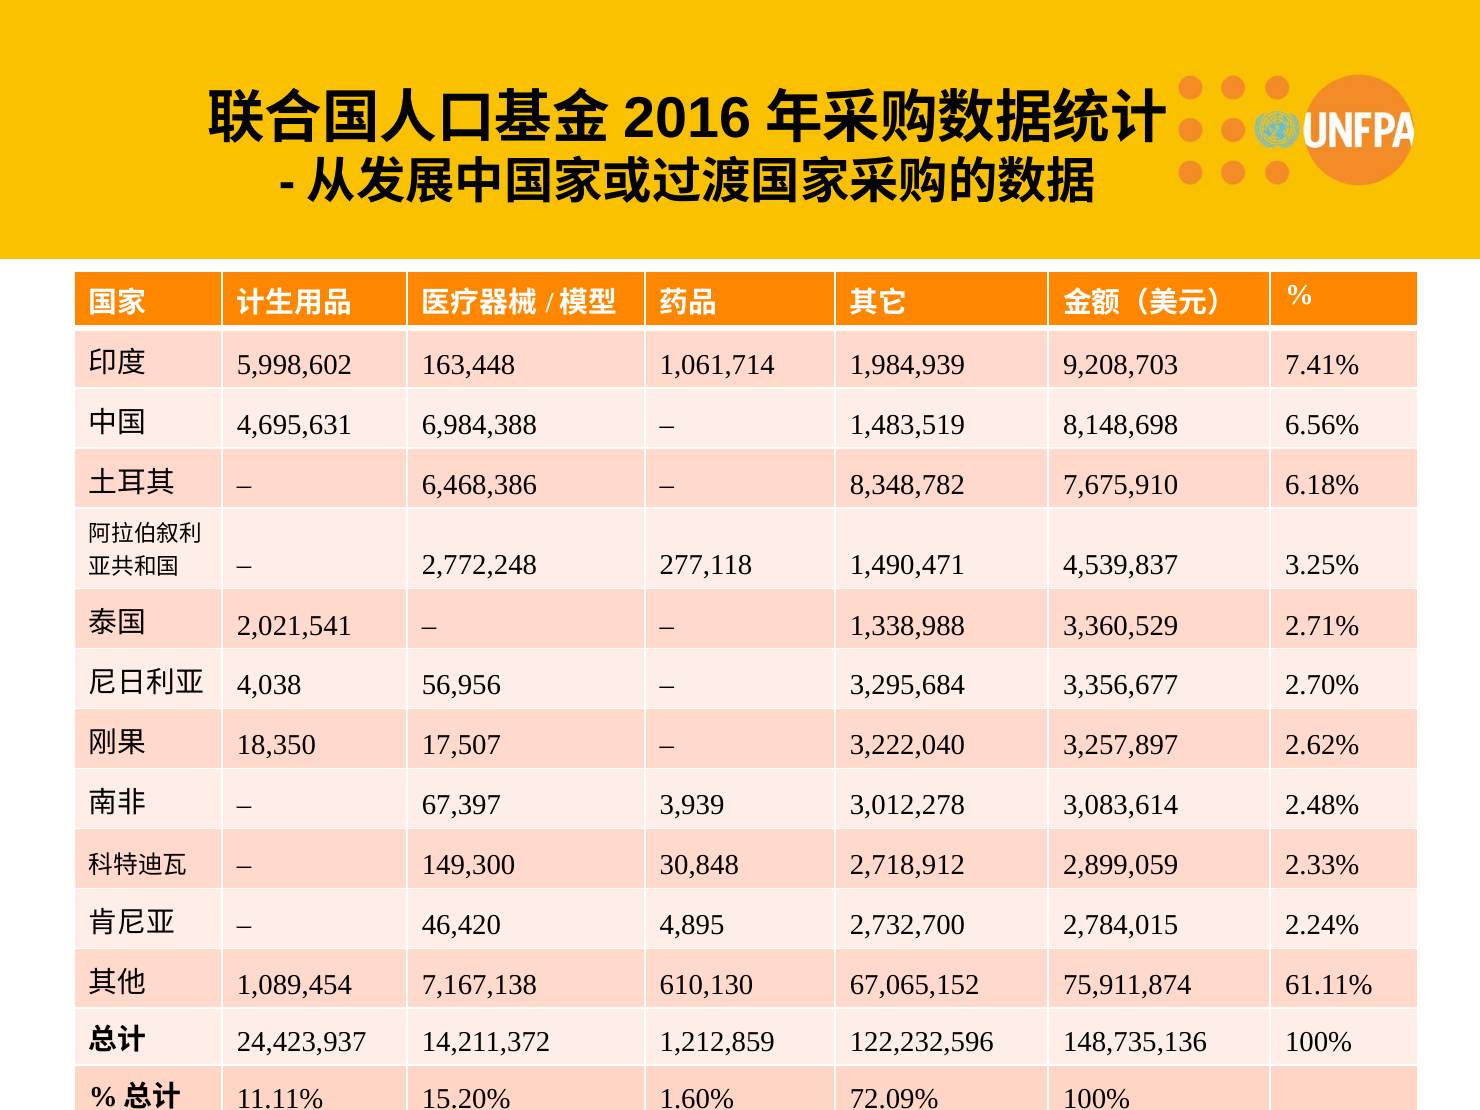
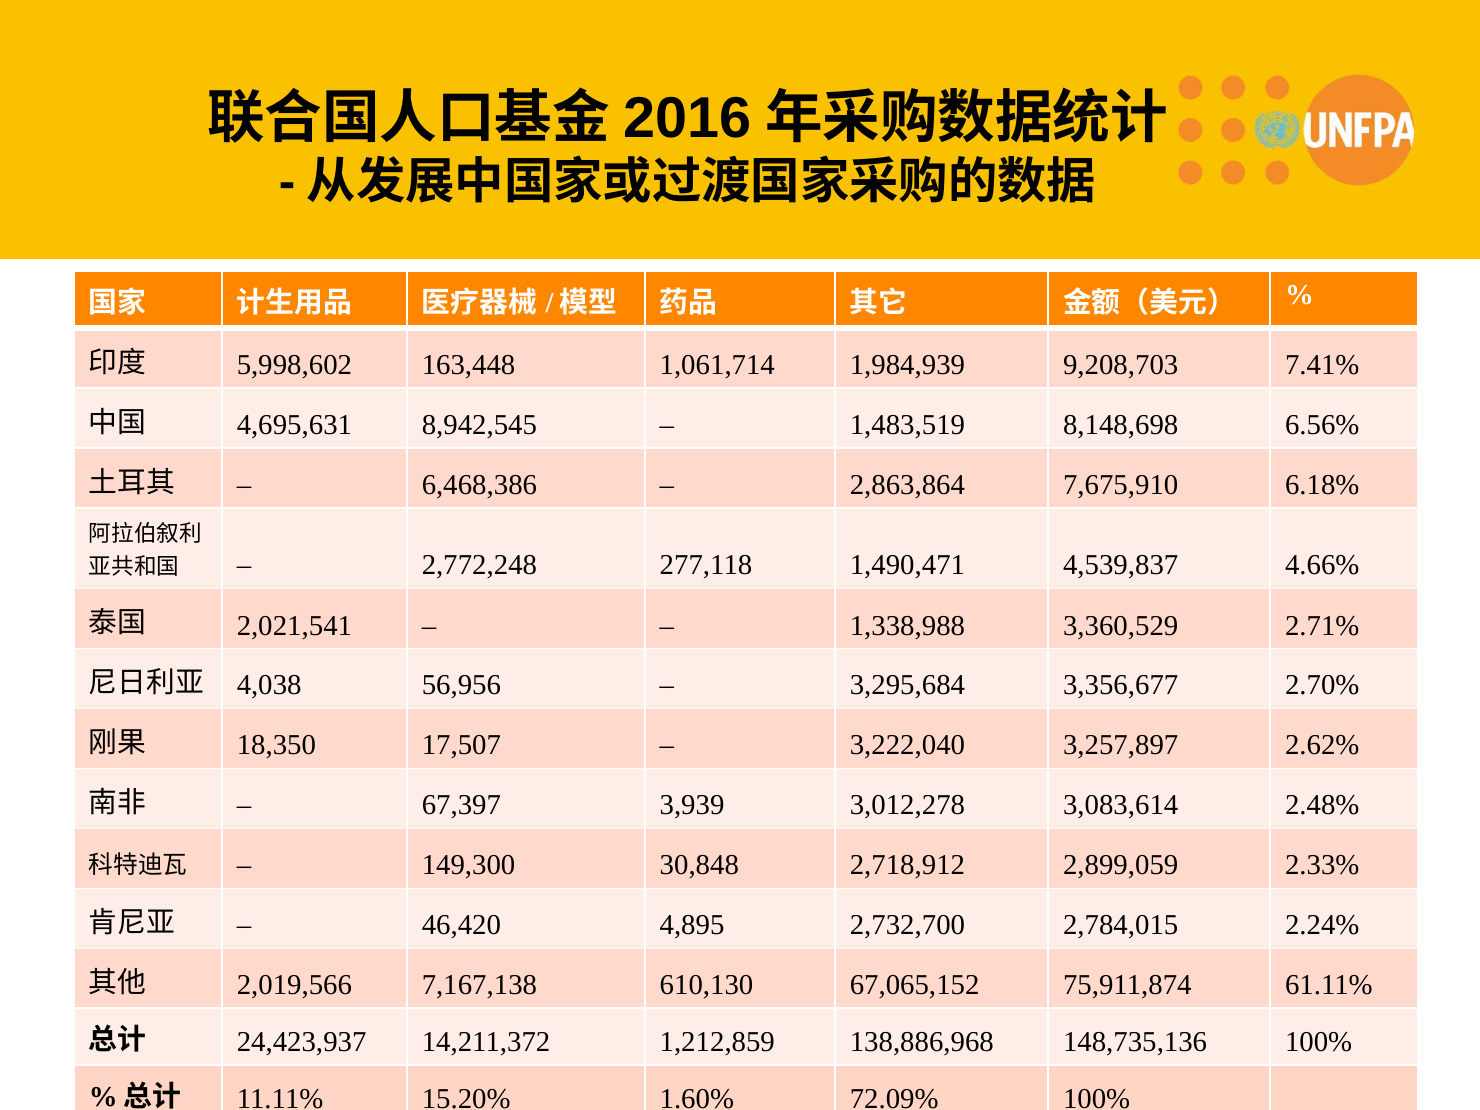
6,984,388: 6,984,388 -> 8,942,545 (479, 425)
8,348,782: 8,348,782 -> 2,863,864 (907, 485)
3.25%: 3.25% -> 4.66% (1322, 565)
1,089,454: 1,089,454 -> 2,019,566 (294, 985)
122,232,596: 122,232,596 -> 138,886,968 (922, 1042)
